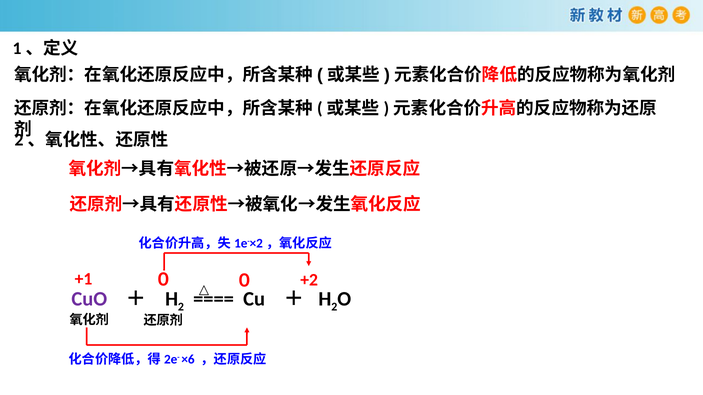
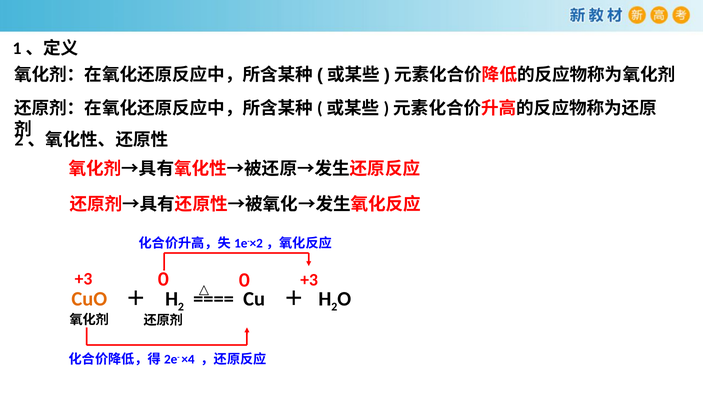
+1: +1 -> +3 (83, 279)
０ +2: +2 -> +3 (309, 281)
CuO colour: purple -> orange (89, 299)
×6: ×6 -> ×4 (188, 360)
